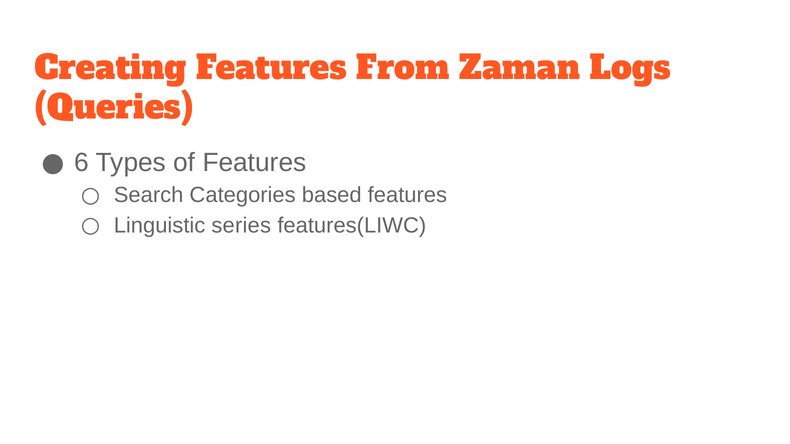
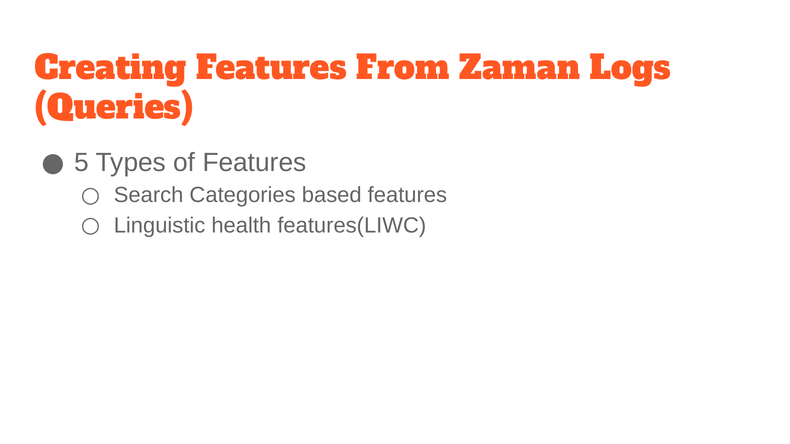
6: 6 -> 5 (82, 163)
series: series -> health (241, 226)
